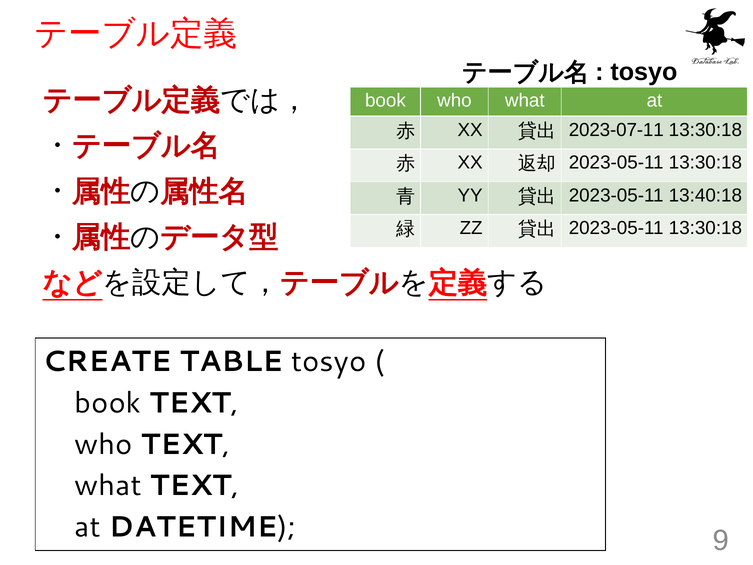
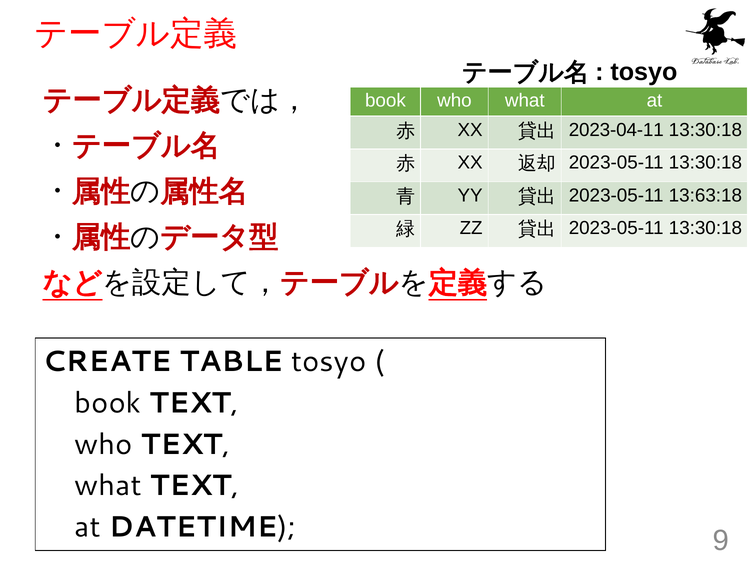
2023-07-11: 2023-07-11 -> 2023-04-11 (616, 130)
13:40:18: 13:40:18 -> 13:63:18 (705, 195)
